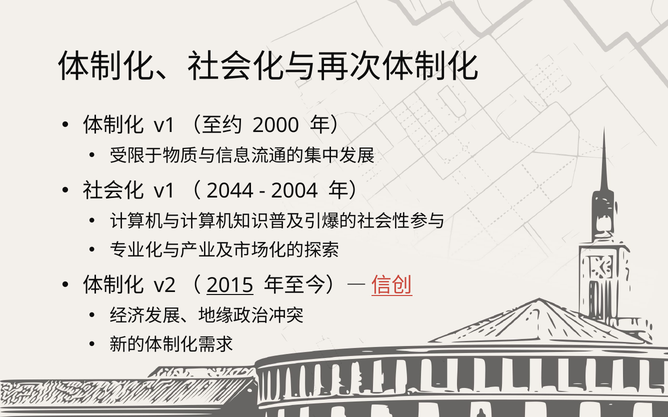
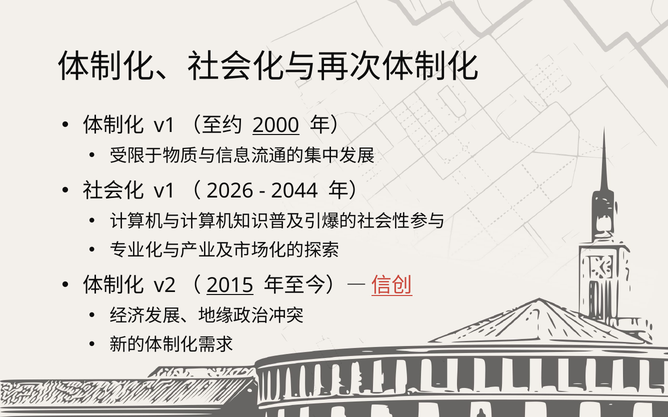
2000 underline: none -> present (276, 126)
2044: 2044 -> 2026 (230, 191)
2004: 2004 -> 2044 (294, 191)
